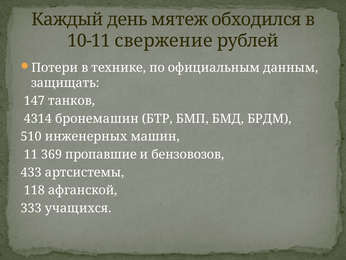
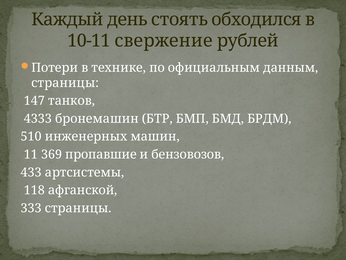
мятеж: мятеж -> стоять (180, 19)
защищать: защищать -> страницы (65, 83)
4314: 4314 -> 4333 (38, 118)
333 учащихся: учащихся -> страницы (78, 208)
